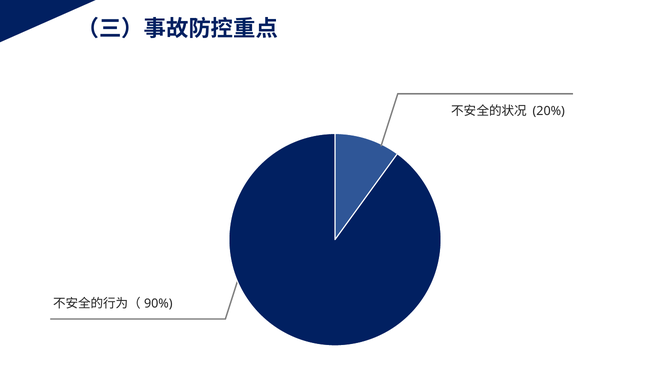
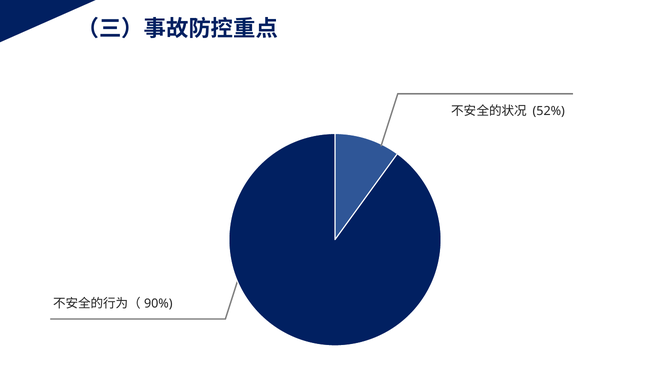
20%: 20% -> 52% (549, 111)
